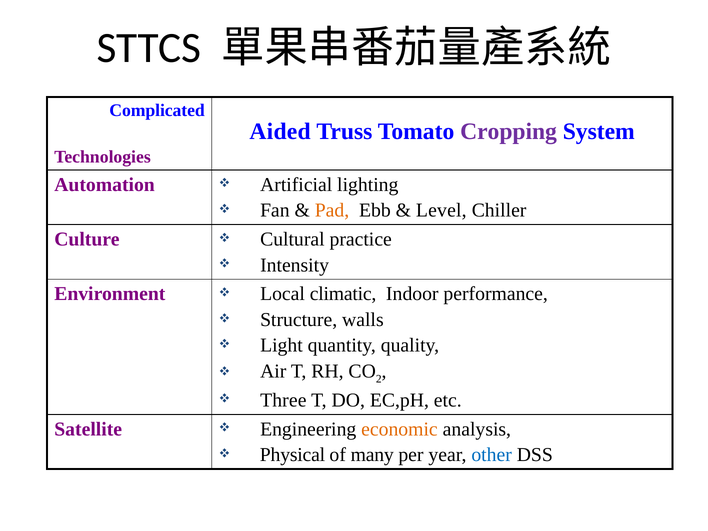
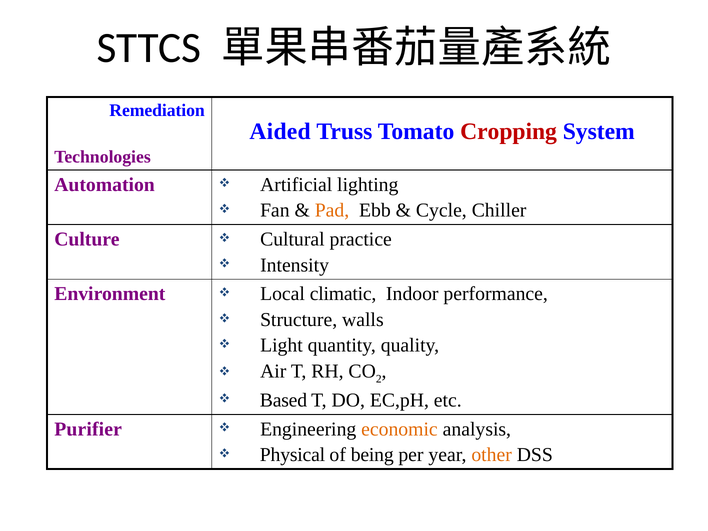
Complicated: Complicated -> Remediation (157, 110)
Cropping colour: purple -> red (509, 132)
Level: Level -> Cycle (441, 210)
Three: Three -> Based (283, 400)
Satellite: Satellite -> Purifier (88, 429)
many: many -> being (372, 455)
other colour: blue -> orange (492, 455)
